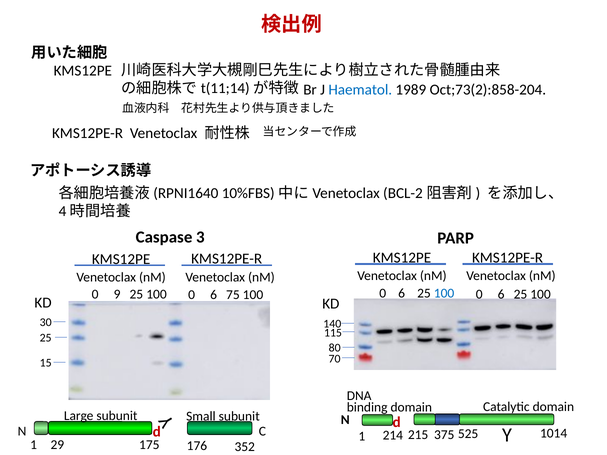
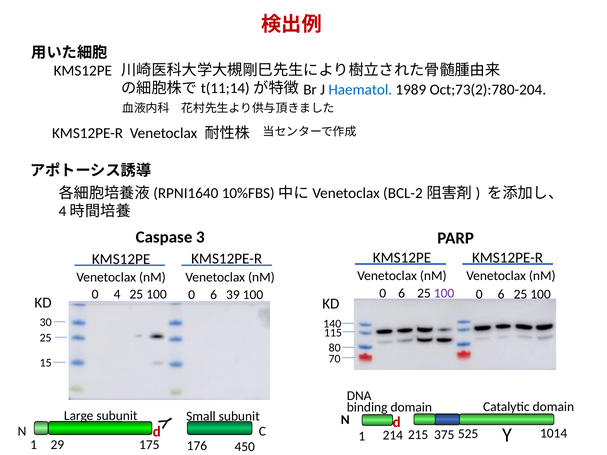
Oct;73(2):858-204: Oct;73(2):858-204 -> Oct;73(2):780-204 (488, 90)
100 colour: blue -> purple (444, 294)
9: 9 -> 4 (117, 294)
75: 75 -> 39 (233, 295)
352: 352 -> 450 (245, 447)
